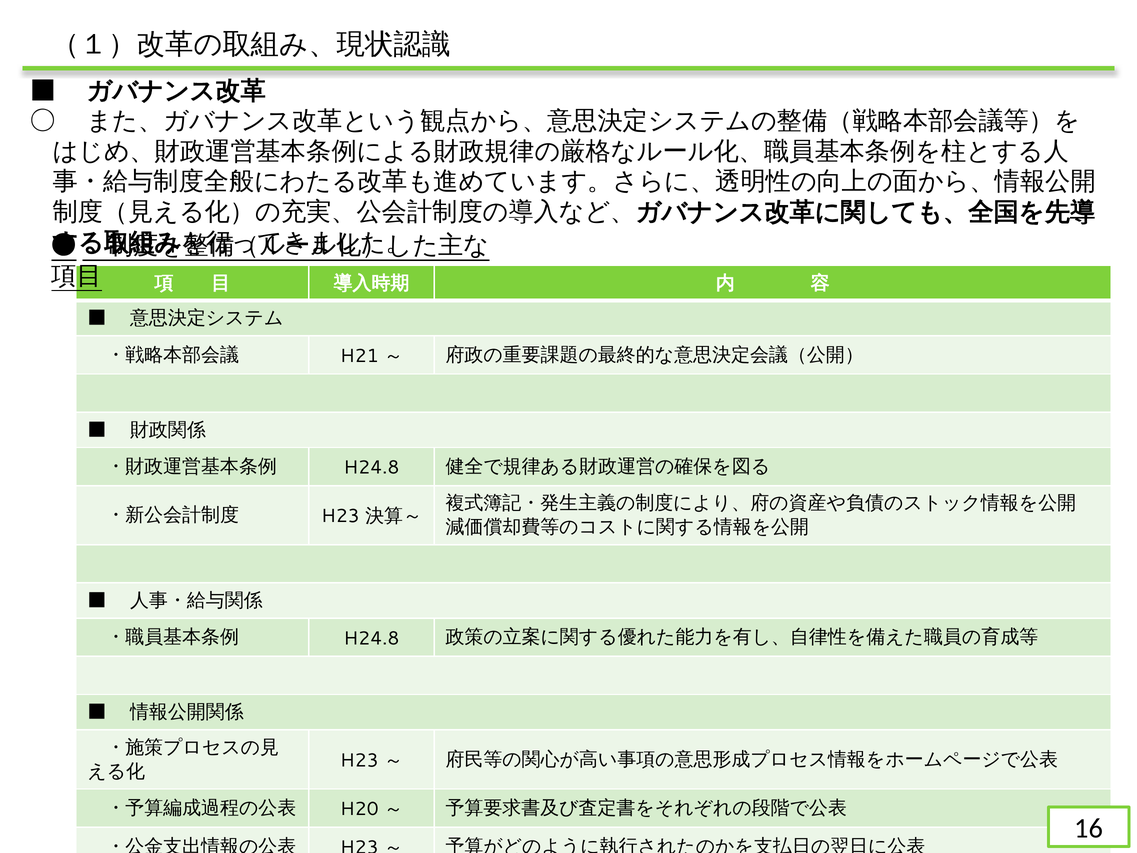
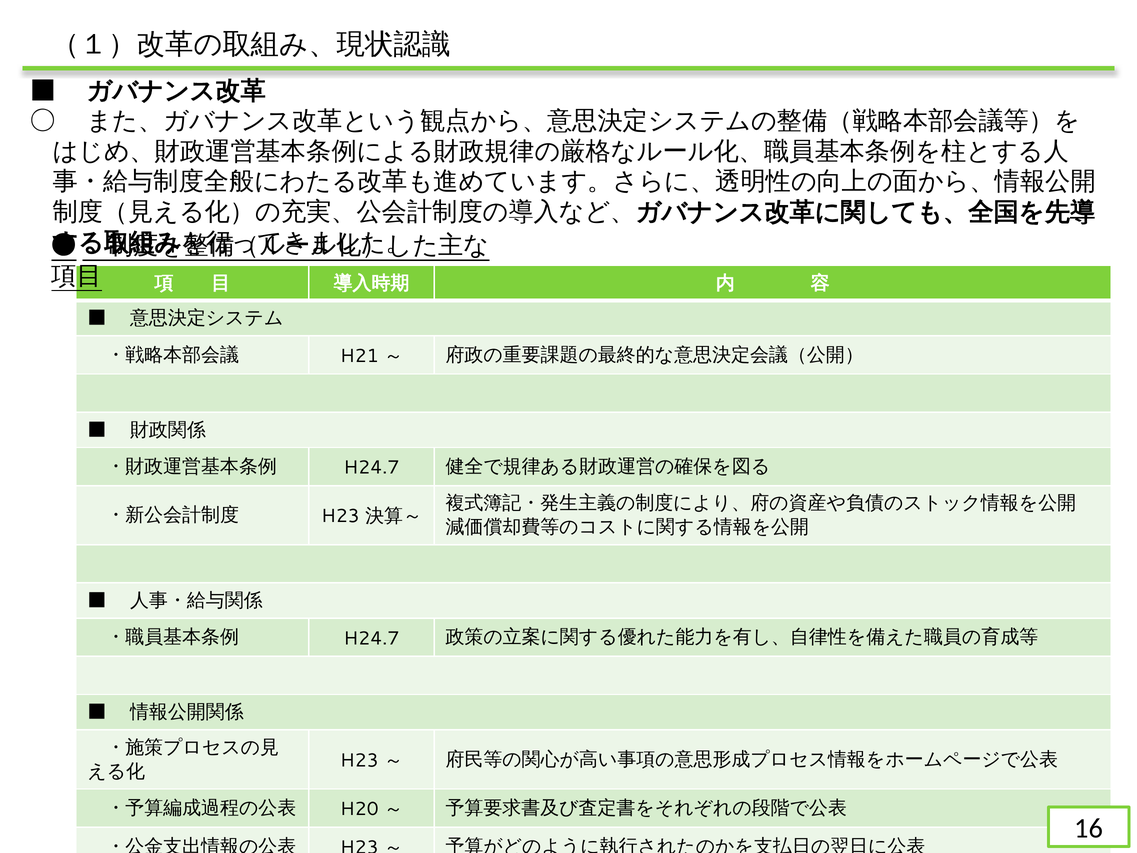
H24.8: H24.8 -> H24.7 (371, 467)
H24.8: H24.8 -> H24.7 (371, 638)
